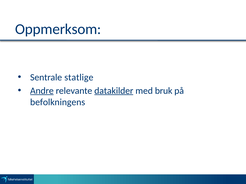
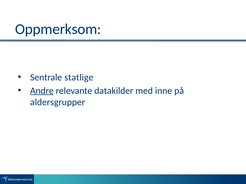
datakilder underline: present -> none (114, 91)
bruk: bruk -> inne (164, 91)
befolkningens: befolkningens -> aldersgrupper (58, 102)
